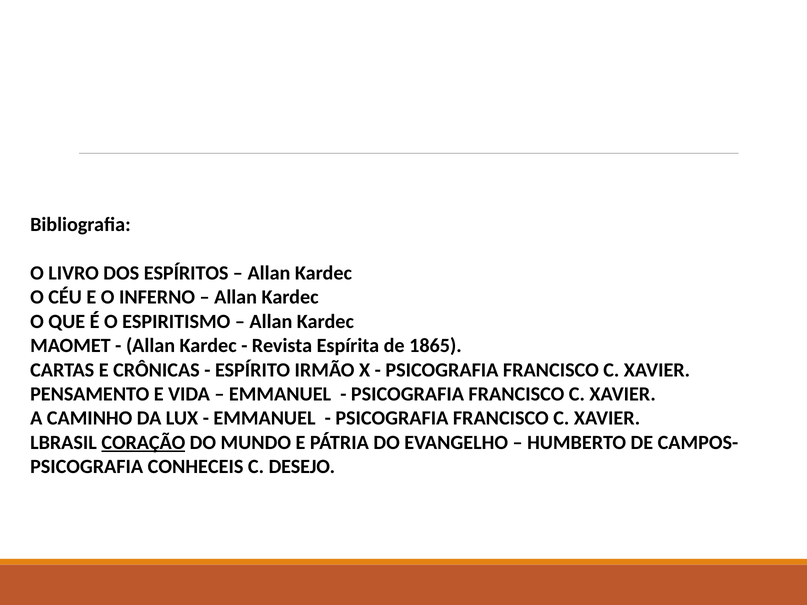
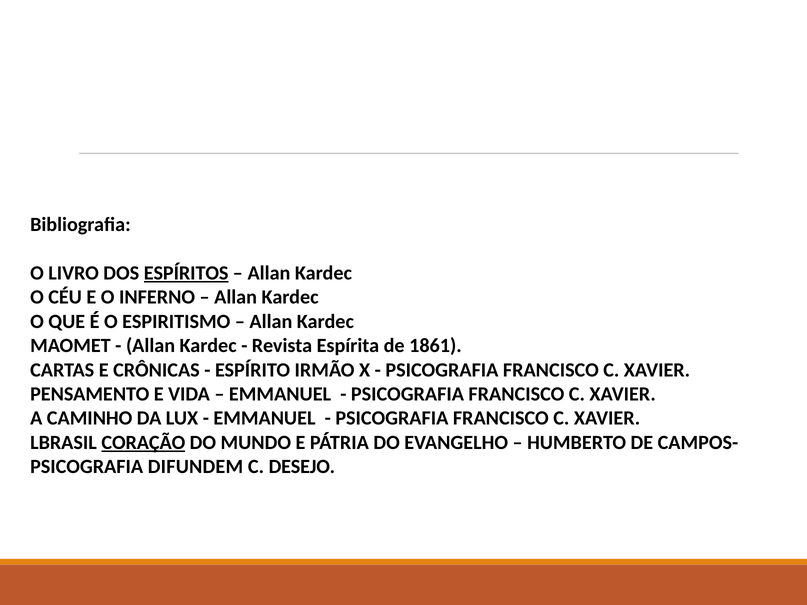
ESPÍRITOS underline: none -> present (186, 273)
1865: 1865 -> 1861 (435, 346)
CONHECEIS: CONHECEIS -> DIFUNDEM (195, 467)
